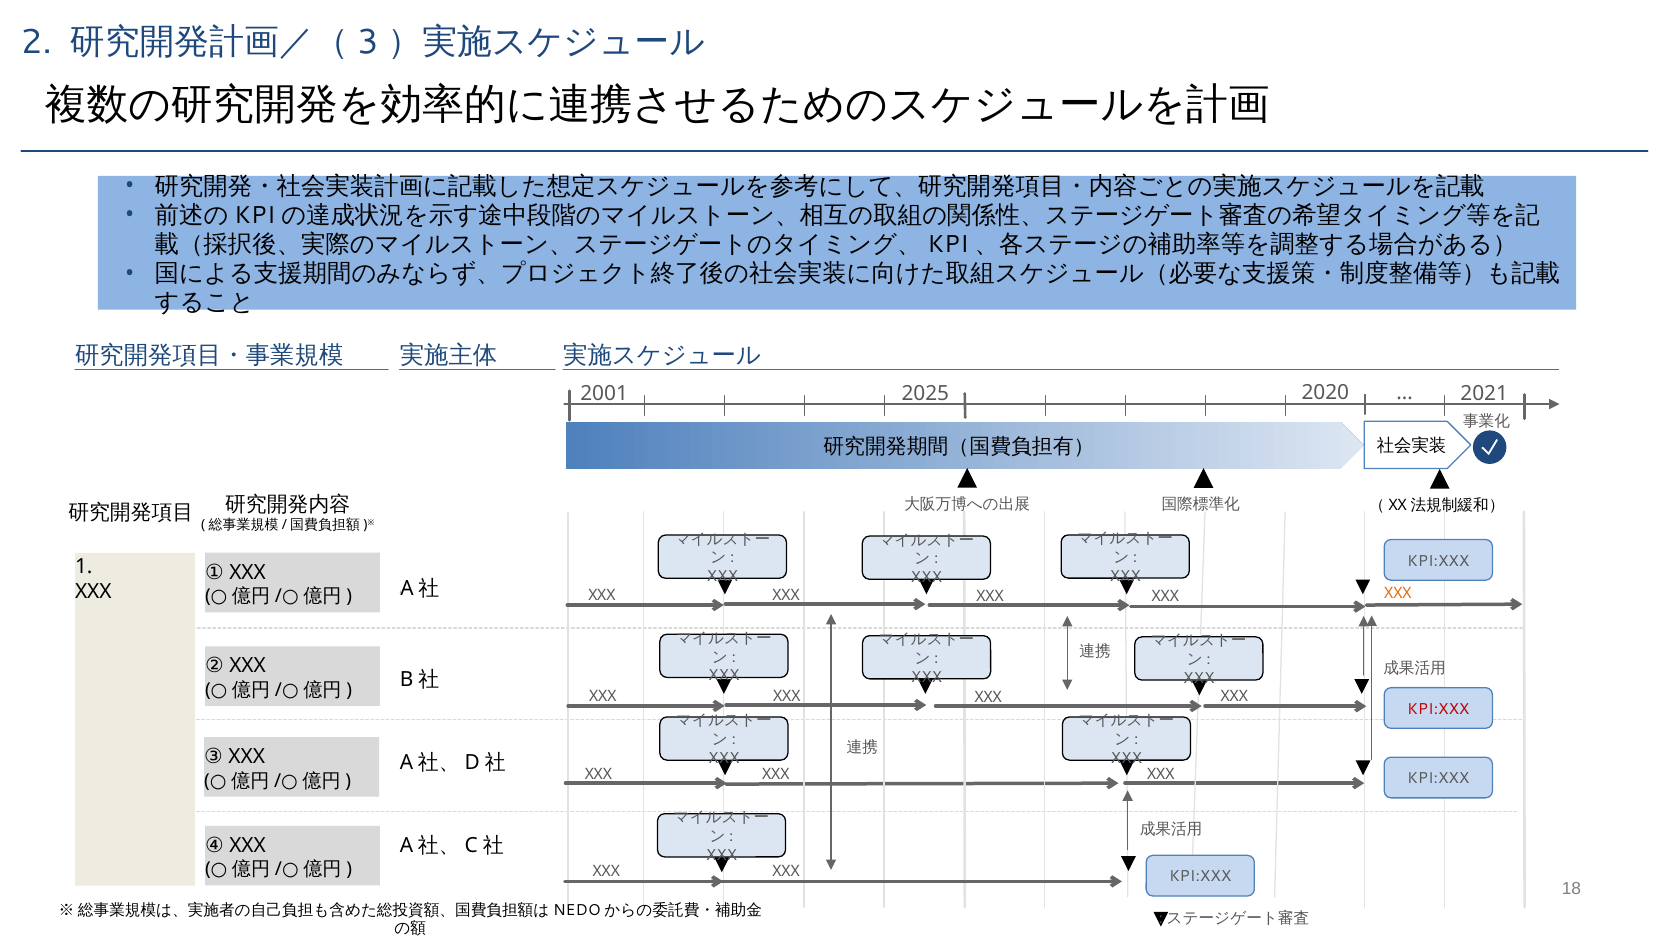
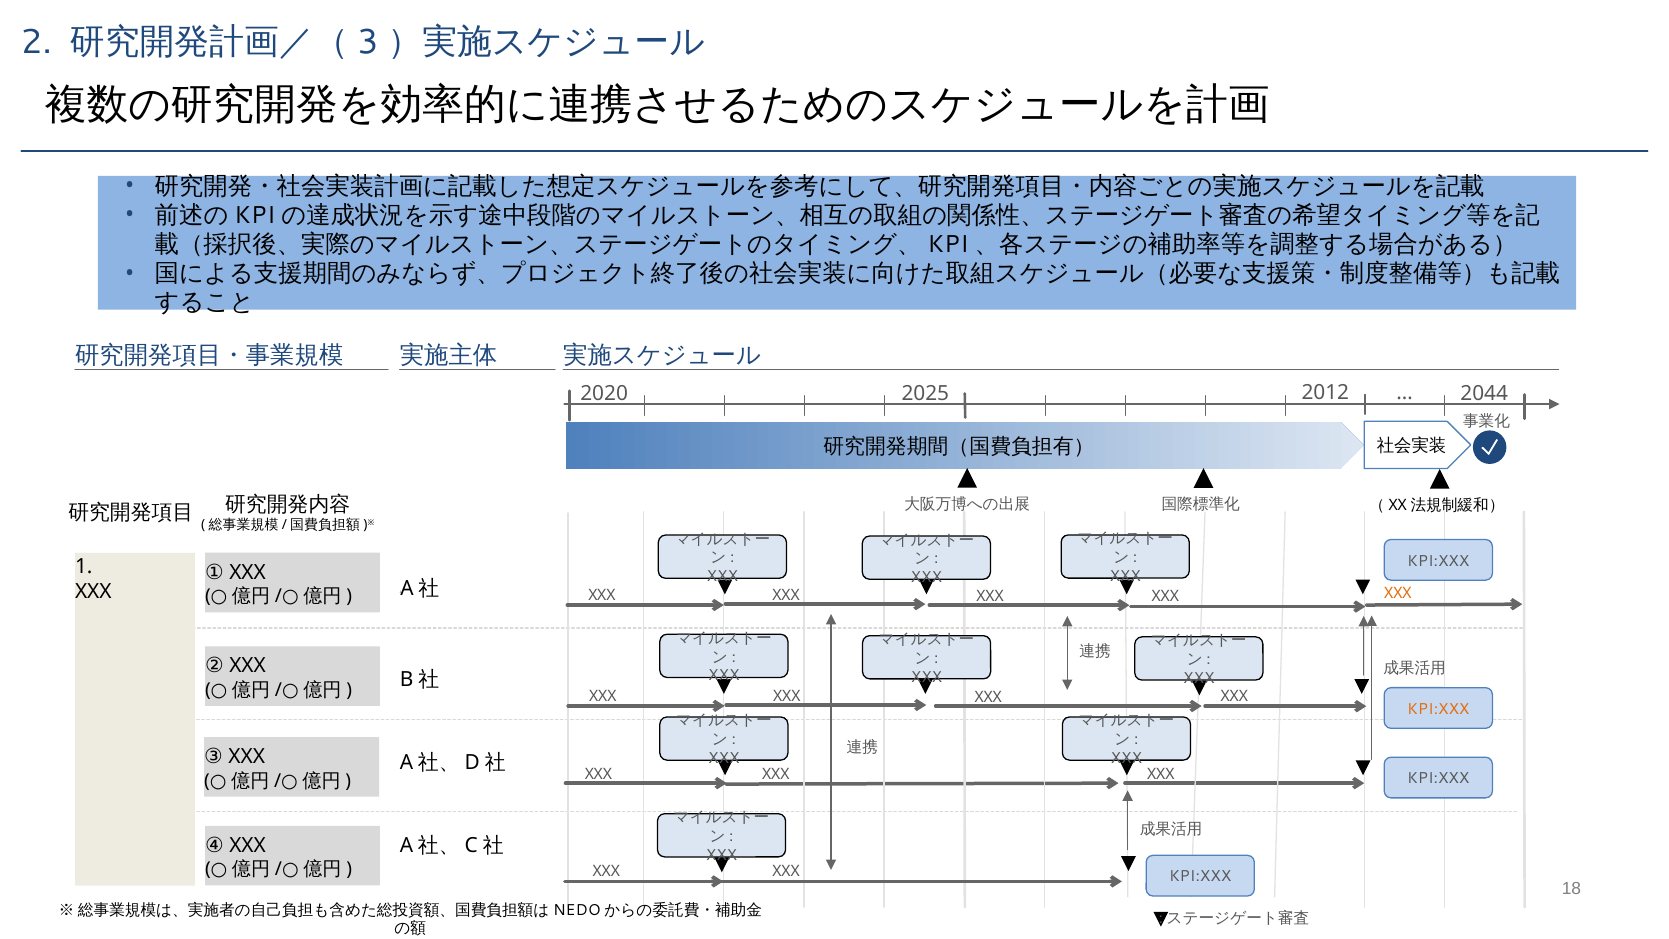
2001: 2001 -> 2020 (604, 394)
2020: 2020 -> 2012 (1325, 393)
2021: 2021 -> 2044 (1484, 394)
KPI:XXX colour: red -> orange (1438, 709)
